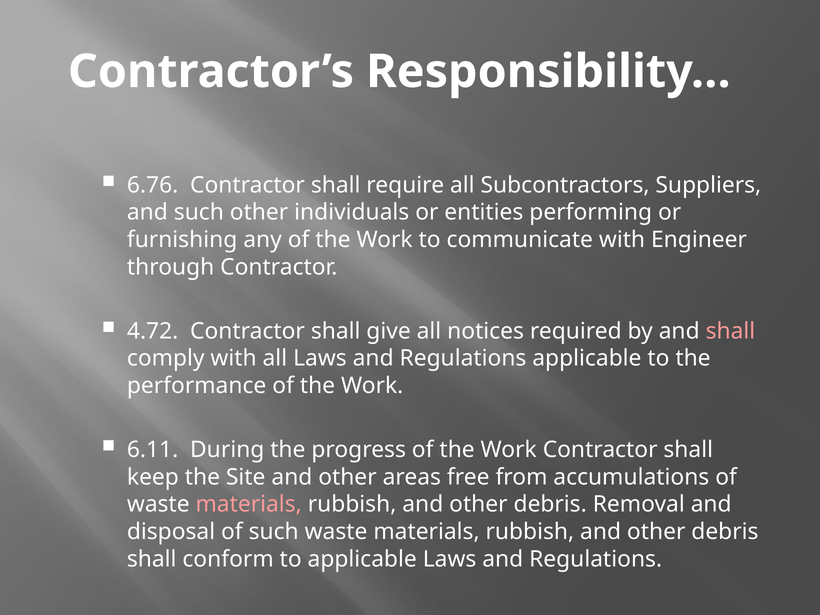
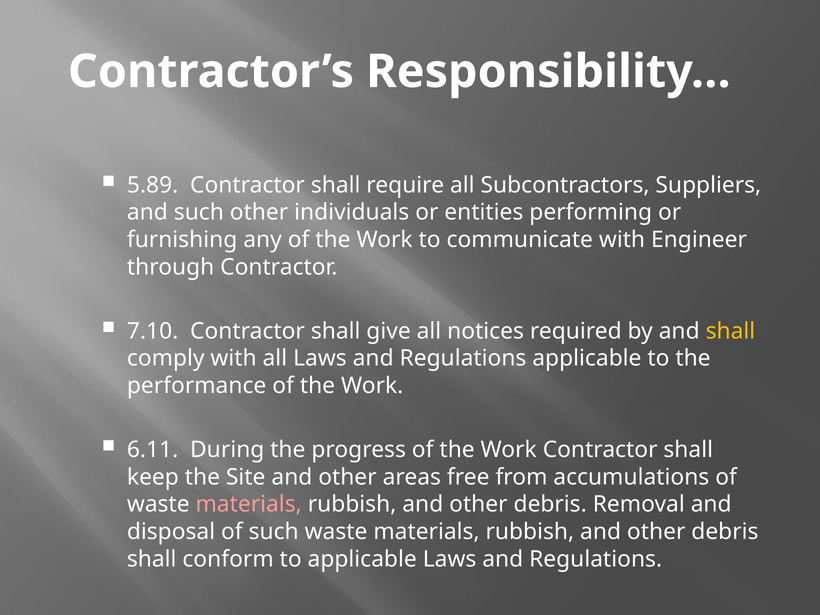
6.76: 6.76 -> 5.89 (153, 185)
4.72: 4.72 -> 7.10 (153, 331)
shall colour: pink -> yellow (730, 331)
